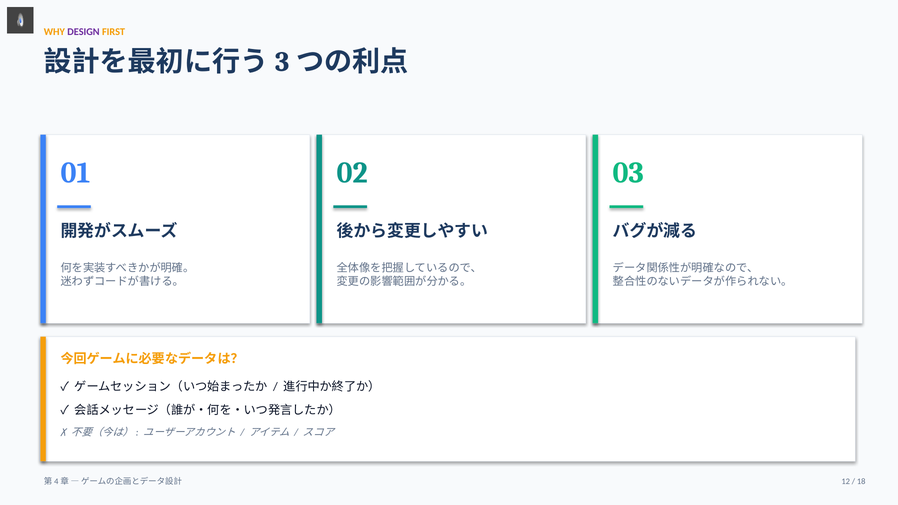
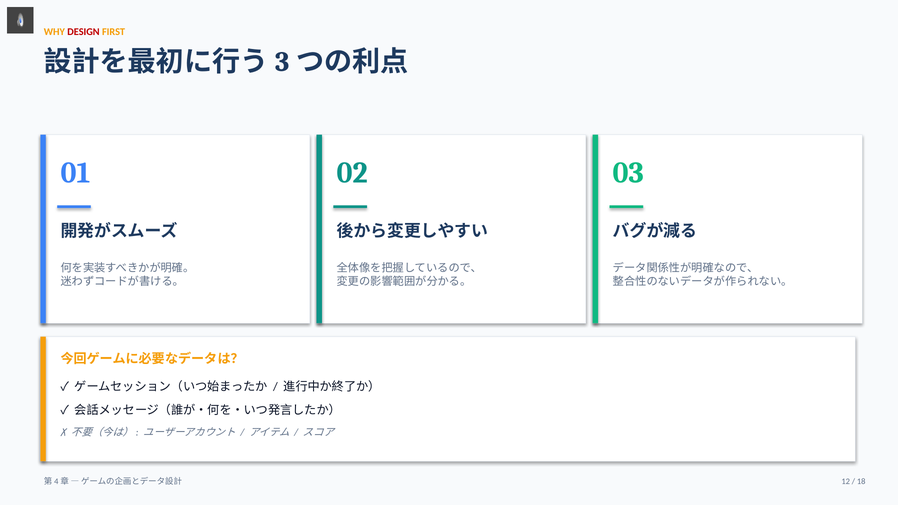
DESIGN colour: purple -> red (83, 32)
